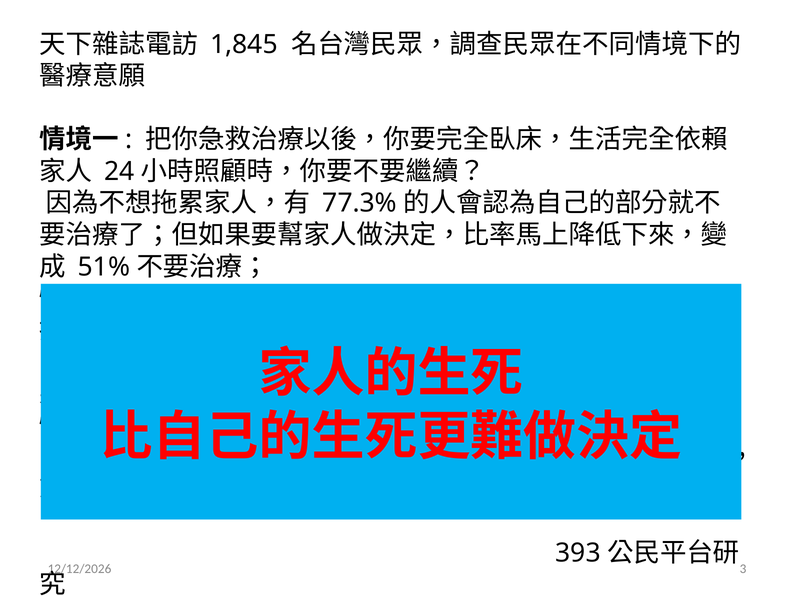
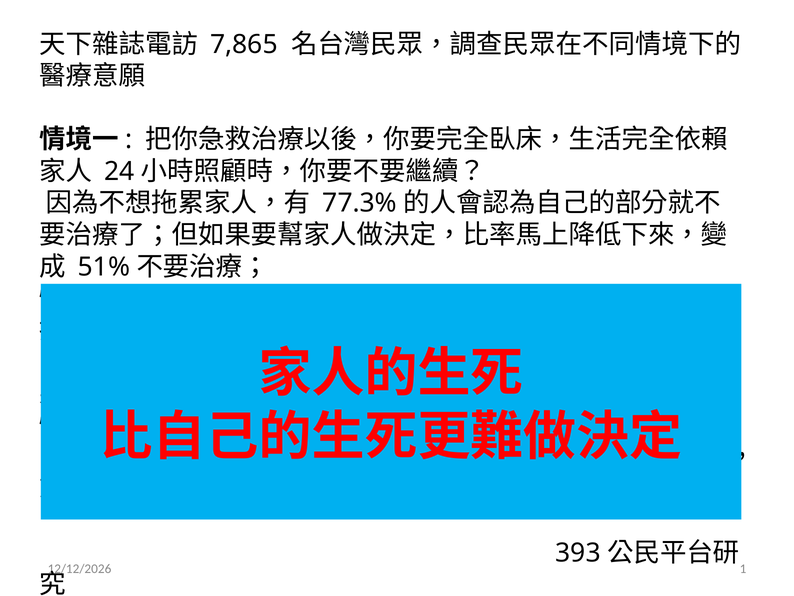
1,845: 1,845 -> 7,865 (244, 44)
3: 3 -> 1 (743, 569)
